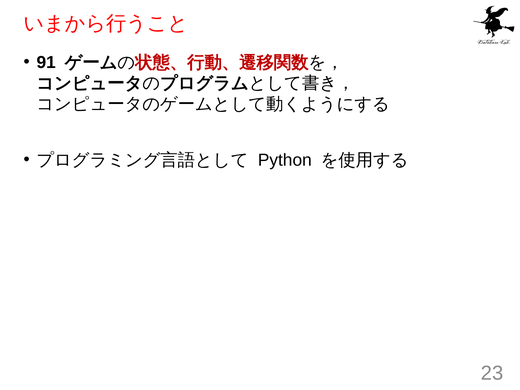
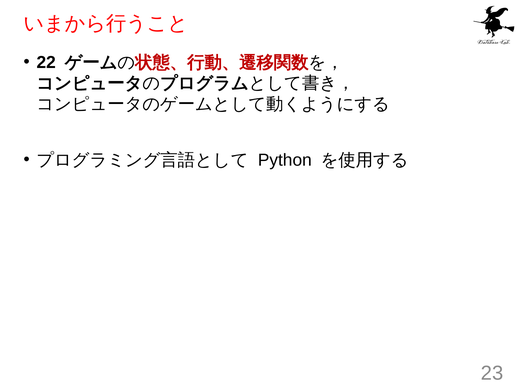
91: 91 -> 22 (46, 62)
